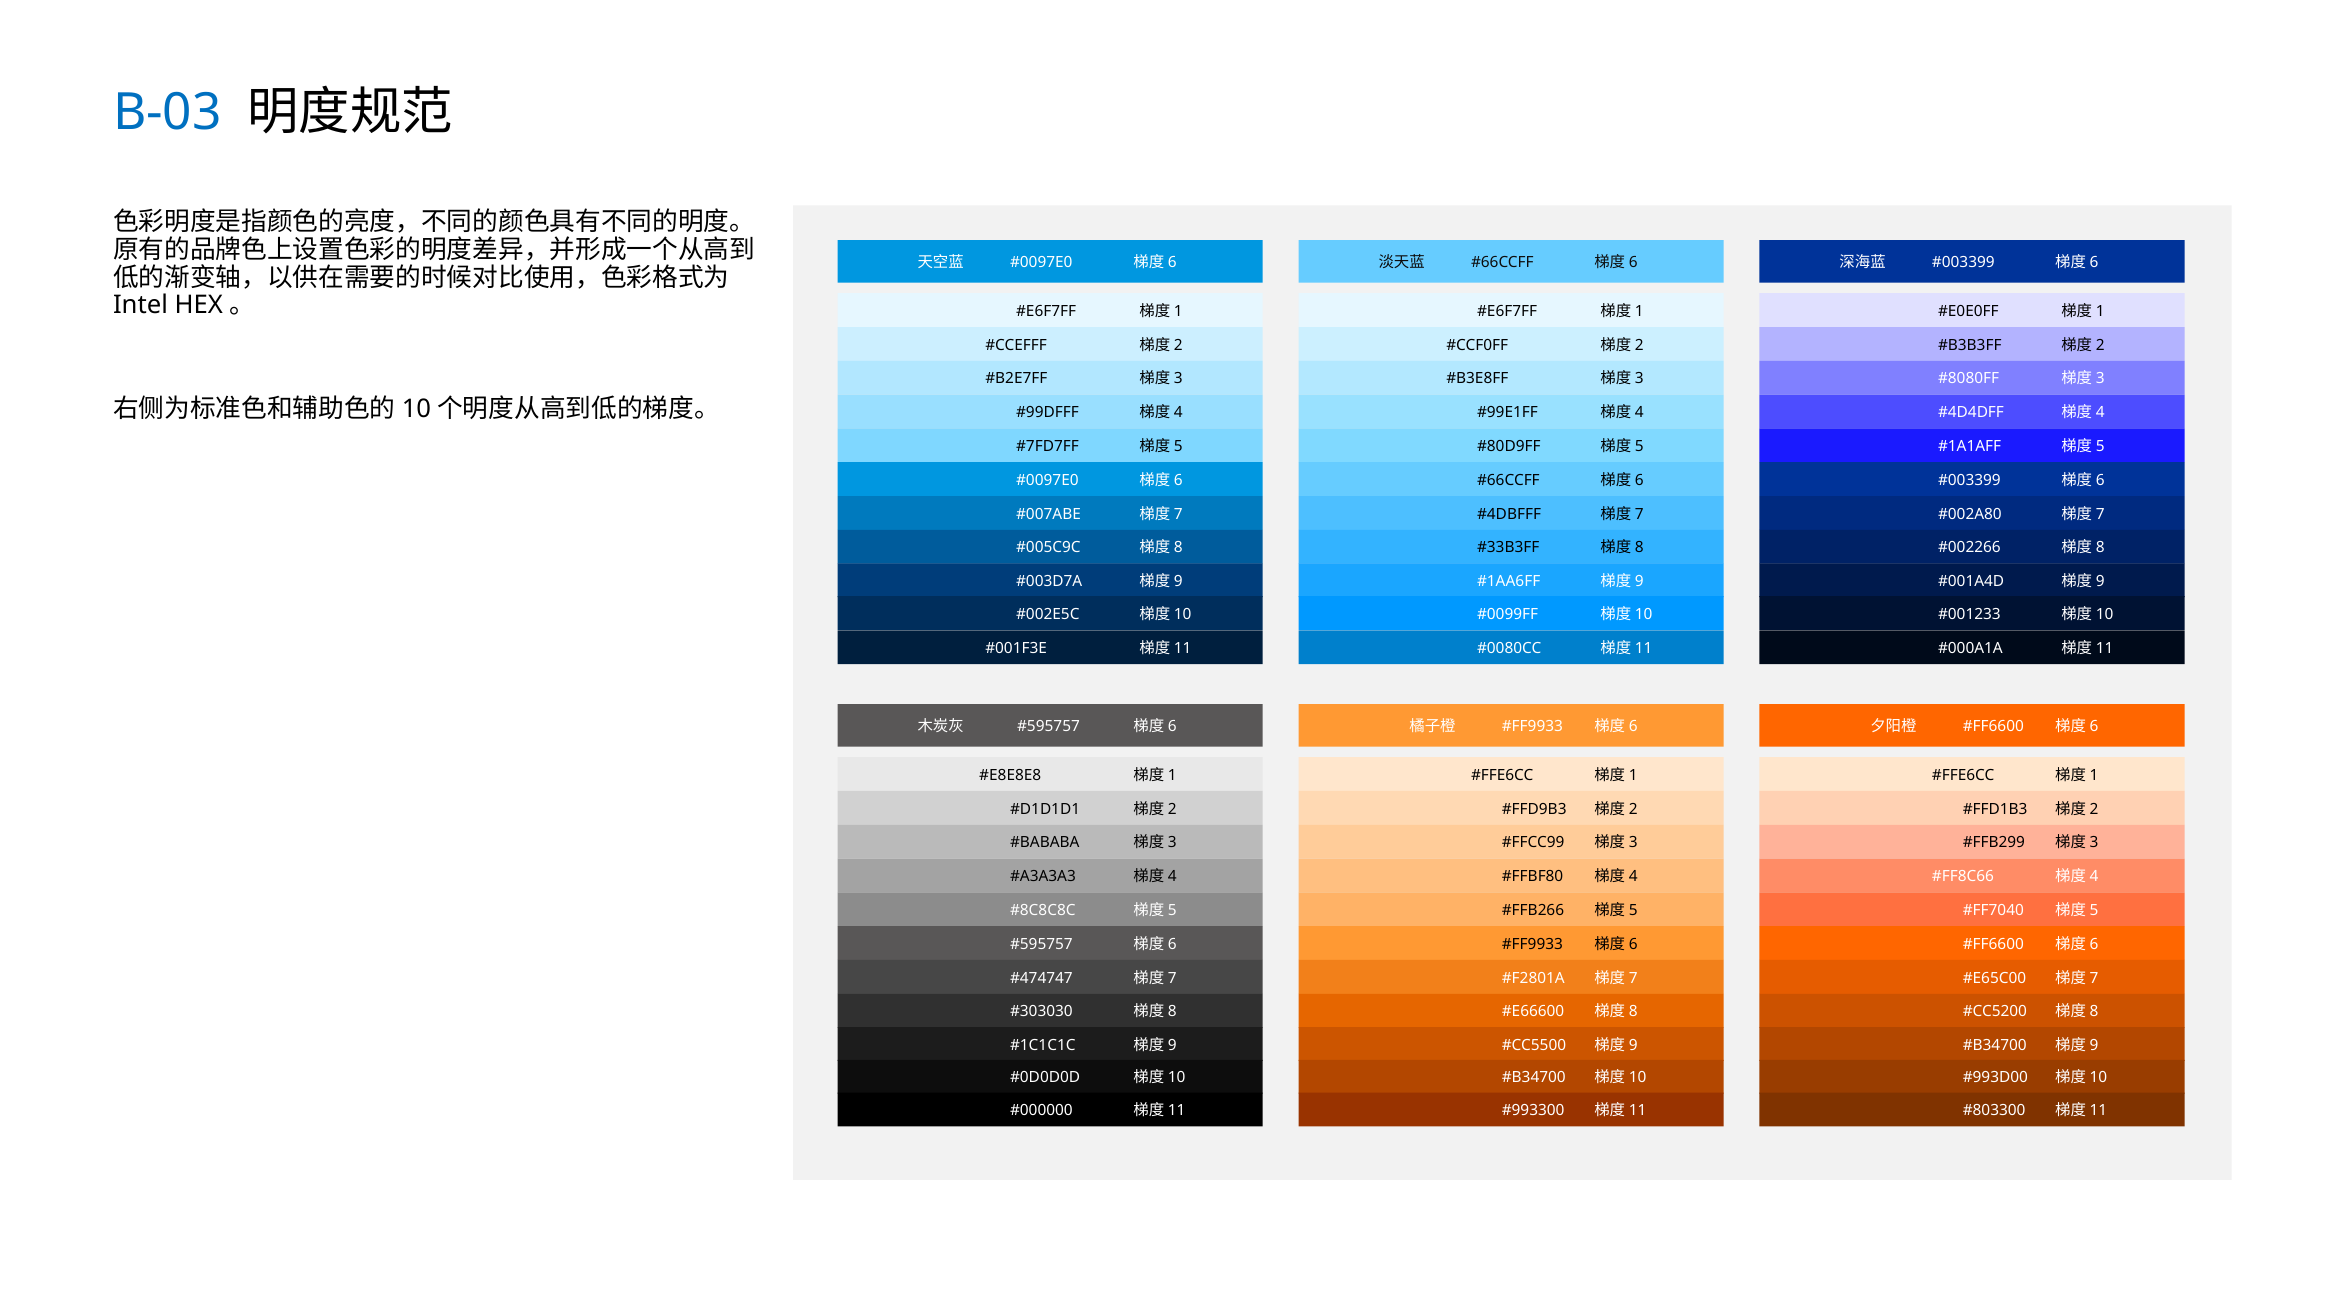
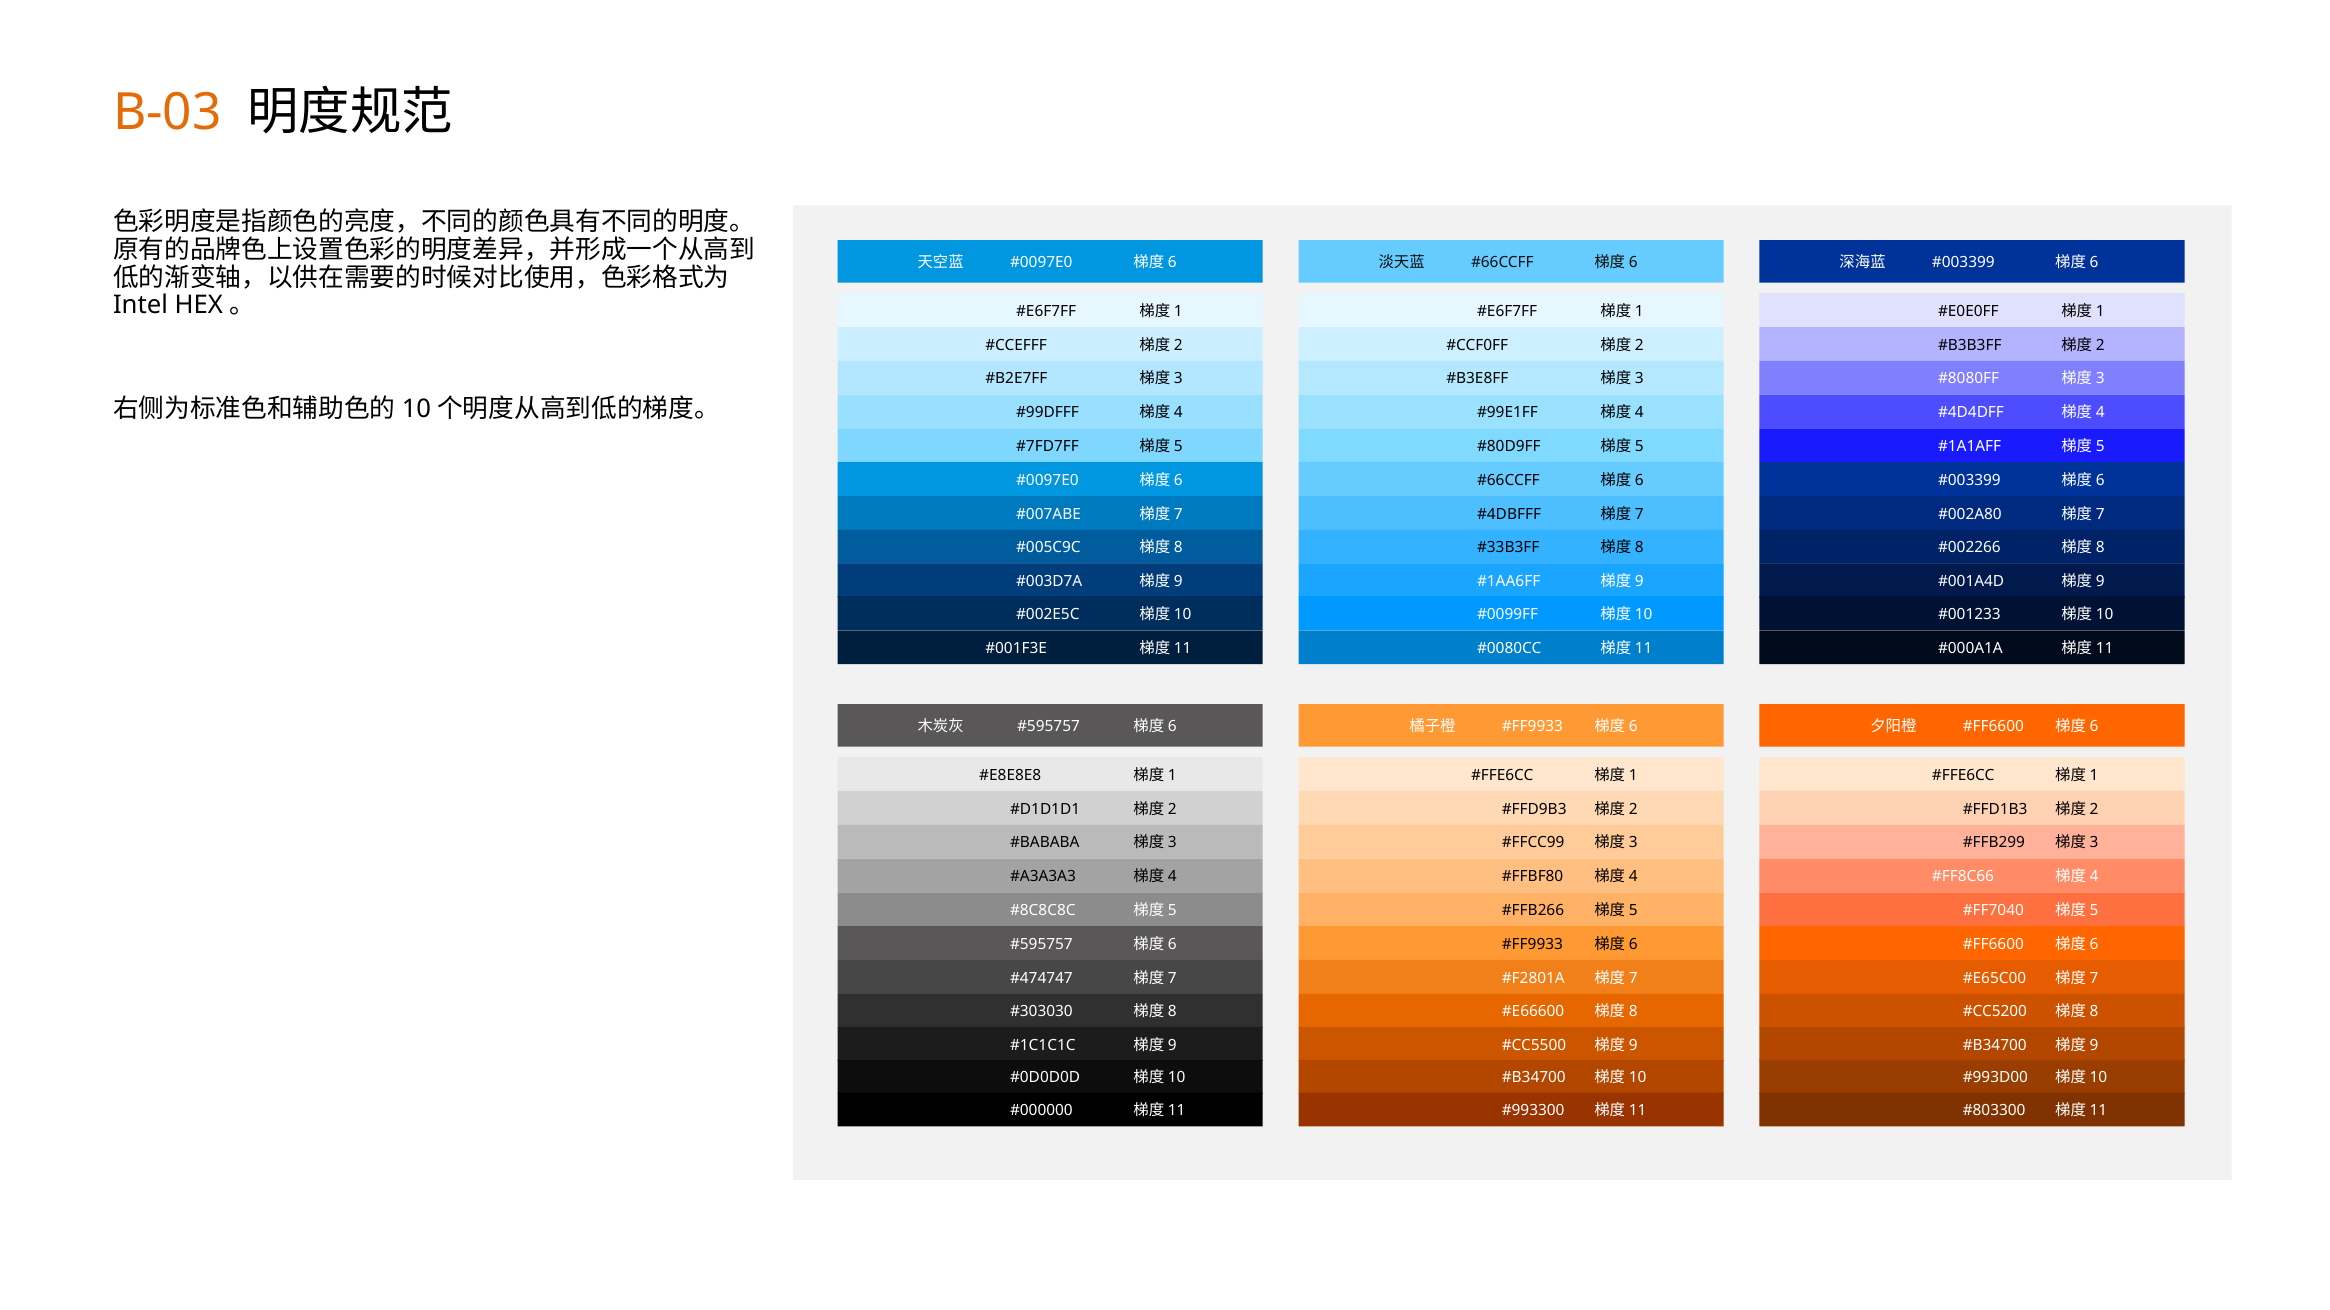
B-03 colour: blue -> orange (167, 113)
